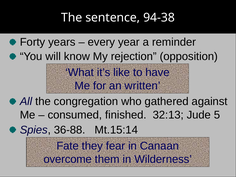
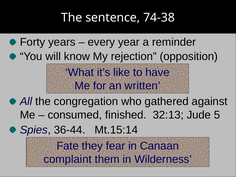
94-38: 94-38 -> 74-38 (159, 18)
36-88: 36-88 -> 36-44 (70, 130)
overcome: overcome -> complaint (68, 159)
